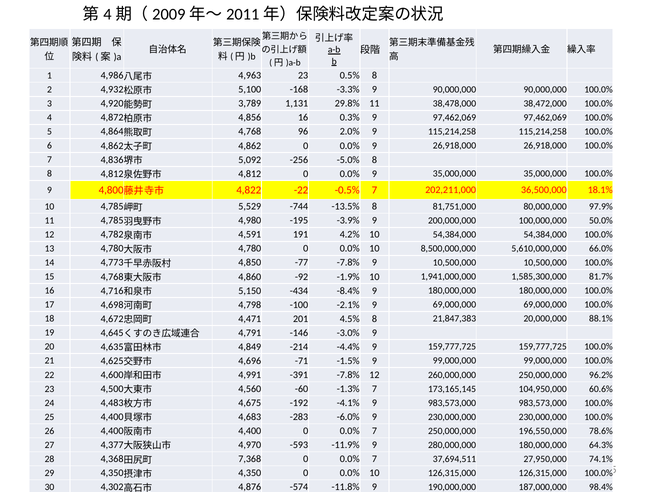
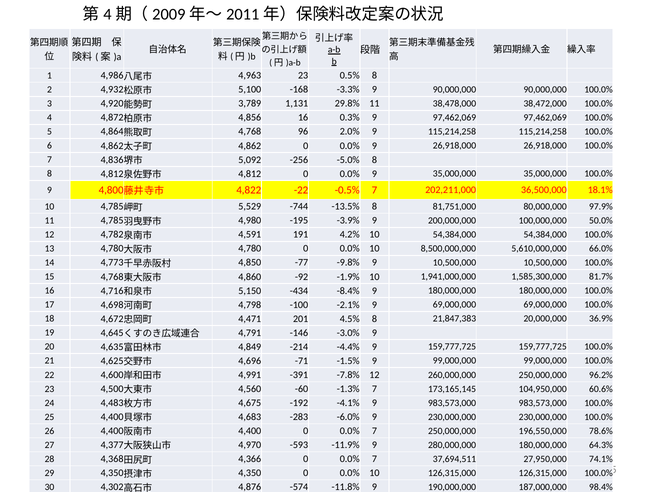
-77 -7.8%: -7.8% -> -9.8% (348, 263)
88.1%: 88.1% -> 36.9% (601, 319)
7,368: 7,368 -> 4,366 (250, 459)
